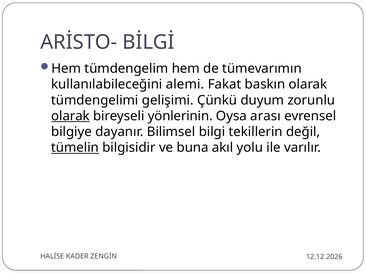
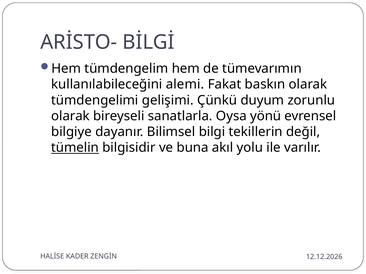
olarak underline: present -> none (70, 116)
yönlerinin: yönlerinin -> sanatlarla (180, 116)
arası: arası -> yönü (266, 116)
